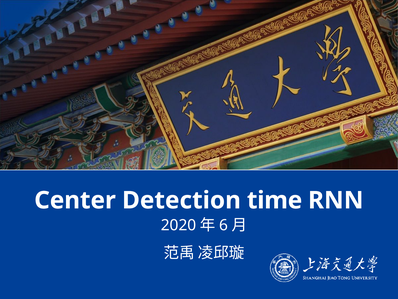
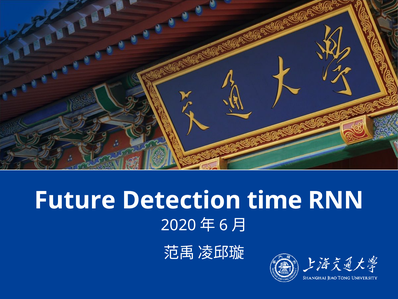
Center: Center -> Future (75, 200)
